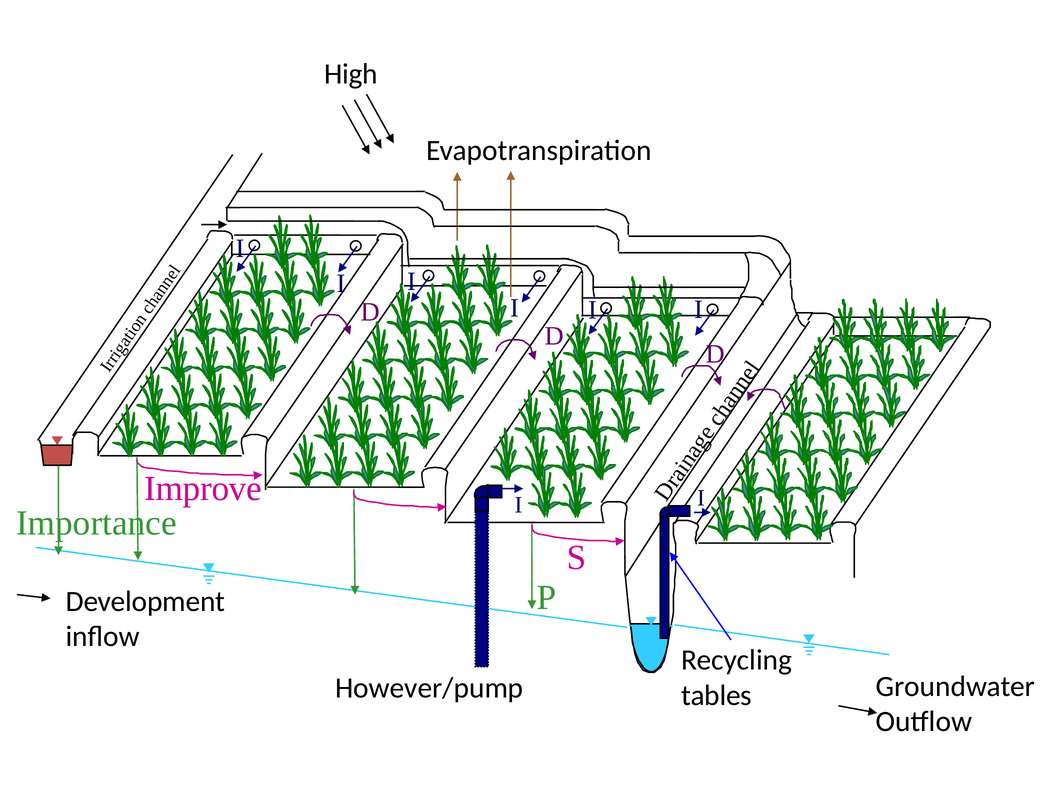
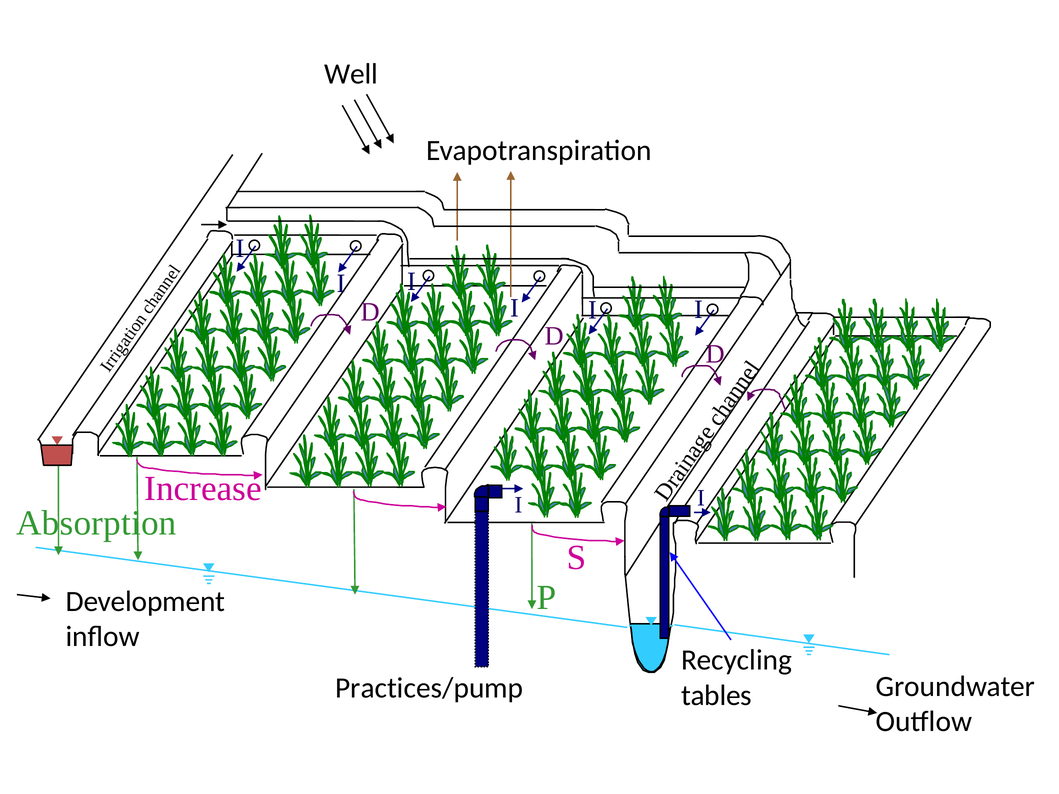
High: High -> Well (351, 74)
Improve: Improve -> Increase (203, 489)
Importance: Importance -> Absorption (96, 523)
However/pump: However/pump -> Practices/pump (429, 688)
